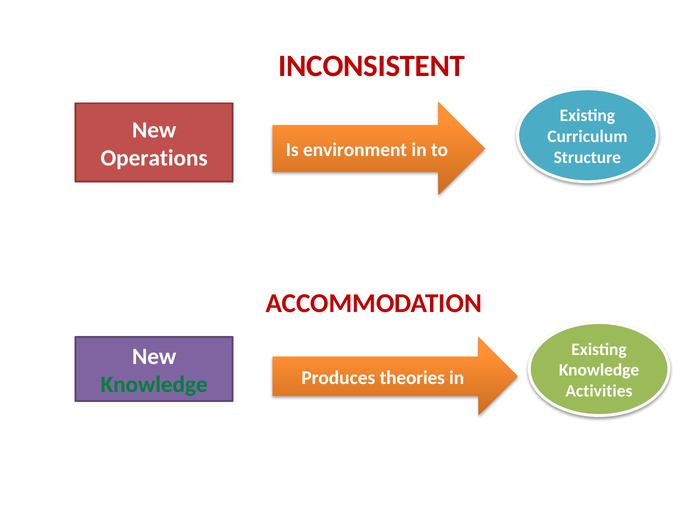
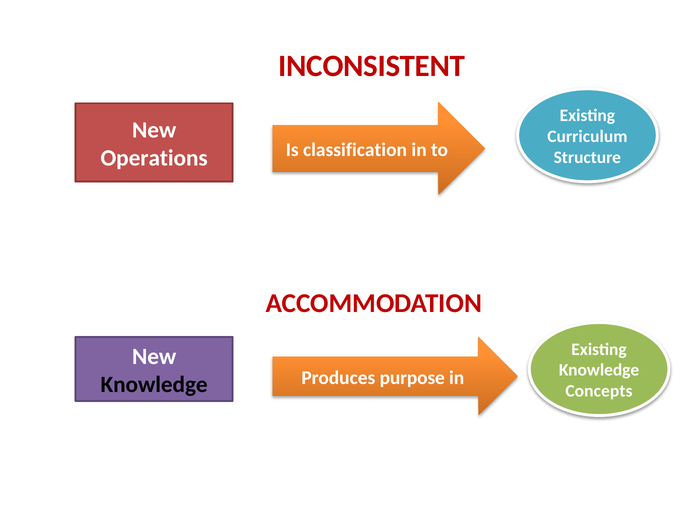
environment: environment -> classification (355, 150)
Knowledge colour: green -> black (154, 385)
theories: theories -> purpose (412, 378)
Activities: Activities -> Concepts (599, 392)
